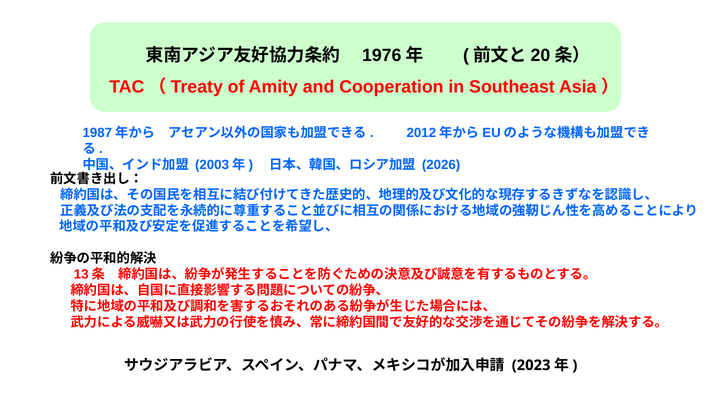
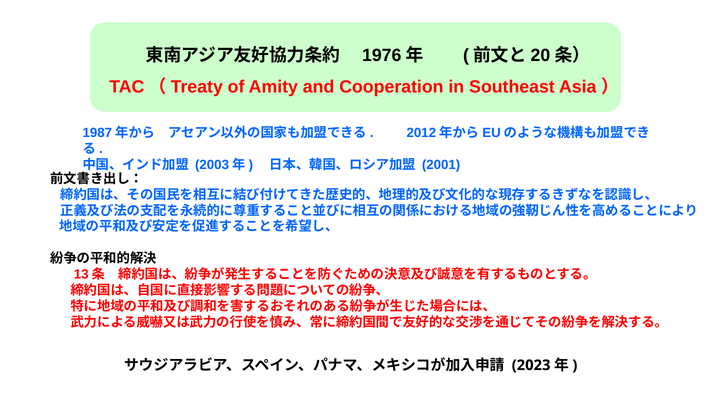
2026: 2026 -> 2001 (441, 165)
